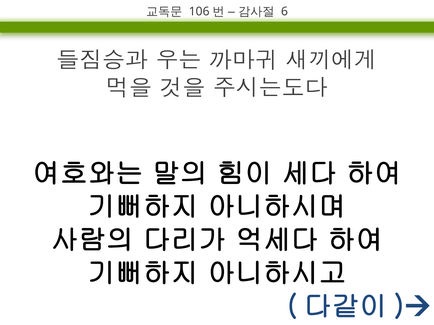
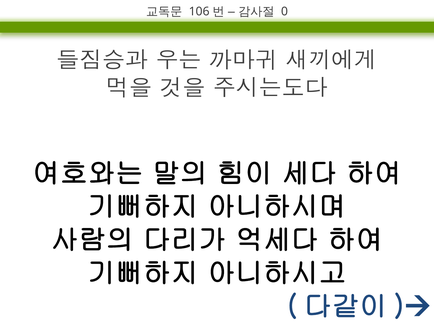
6: 6 -> 0 (285, 12)
